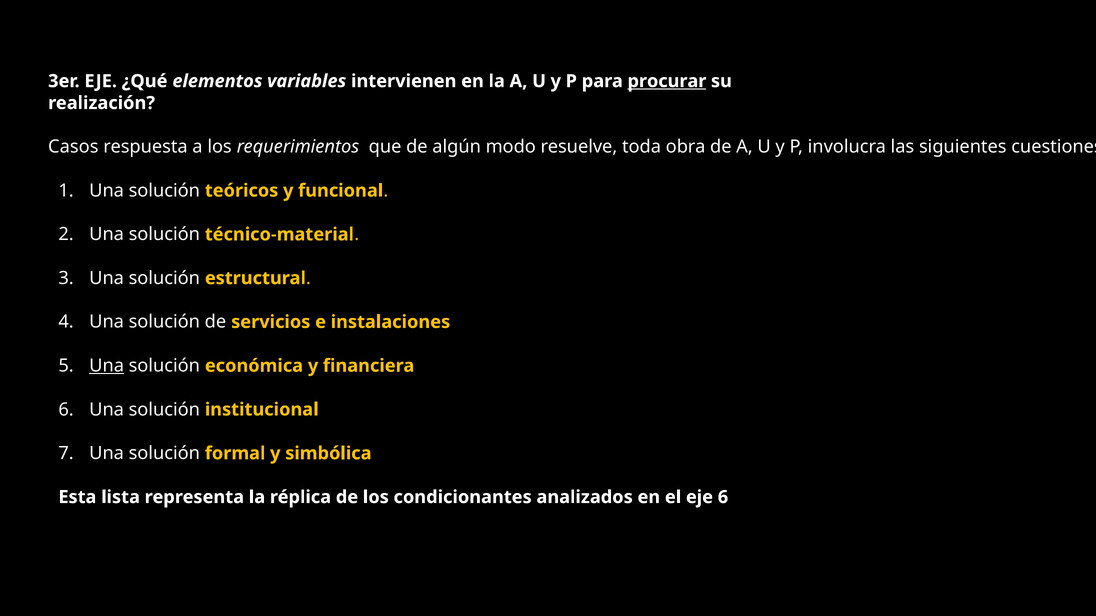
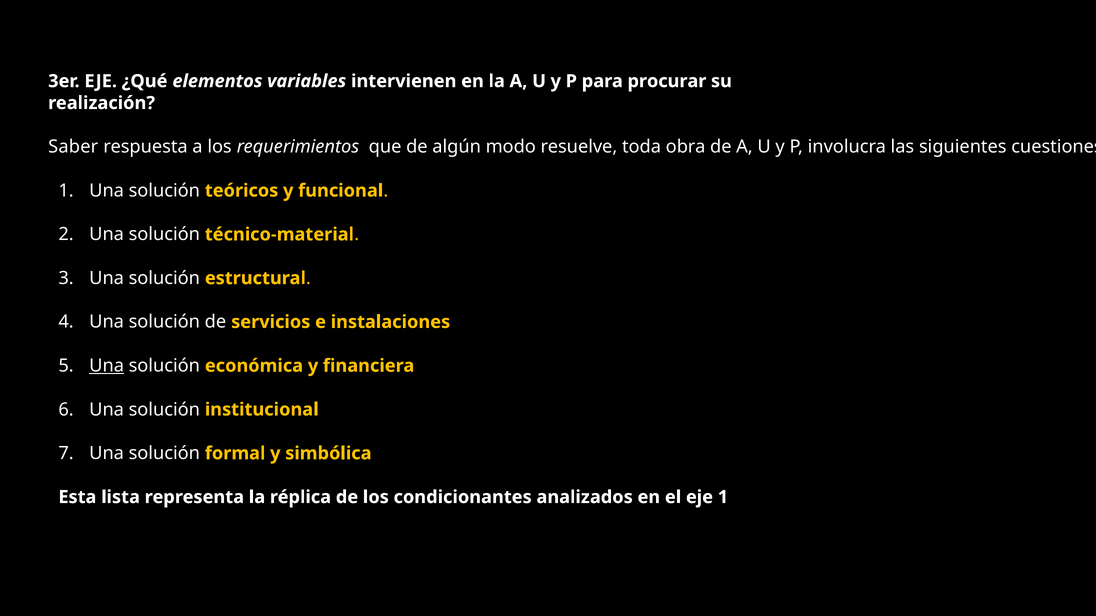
procurar underline: present -> none (667, 81)
Casos: Casos -> Saber (73, 147)
eje 6: 6 -> 1 (723, 497)
